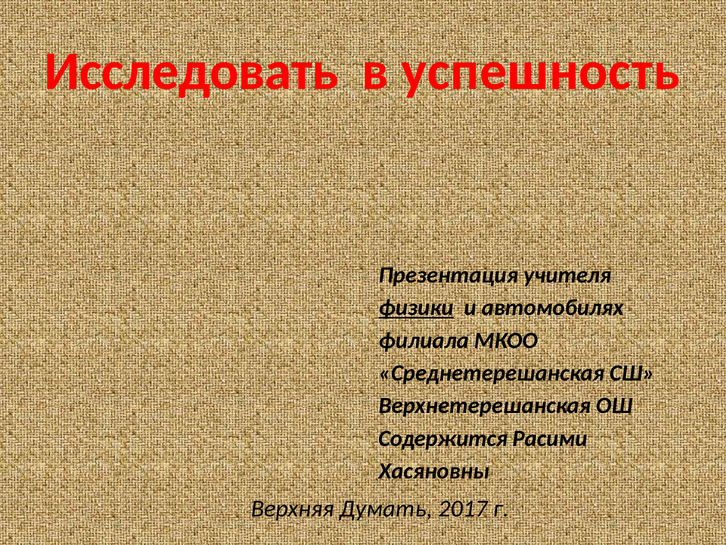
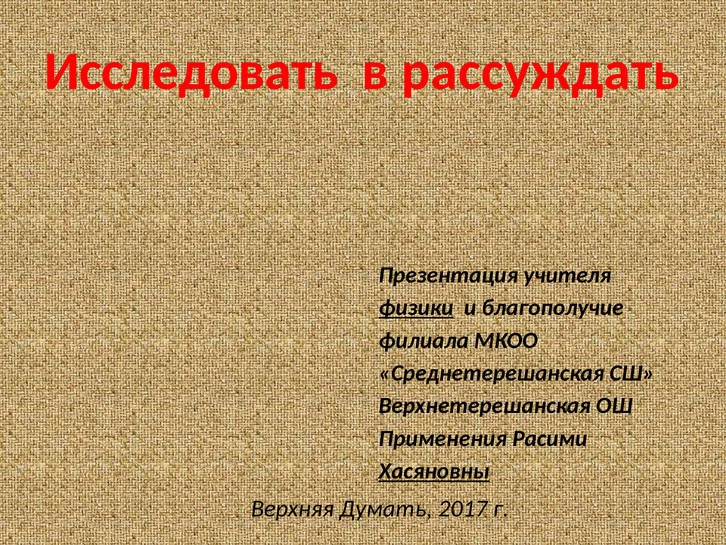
успешность: успешность -> рассуждать (540, 71)
автомобилях: автомобилях -> благополучие (553, 308)
Содержится: Содержится -> Применения (443, 438)
Хасяновны underline: none -> present (434, 471)
